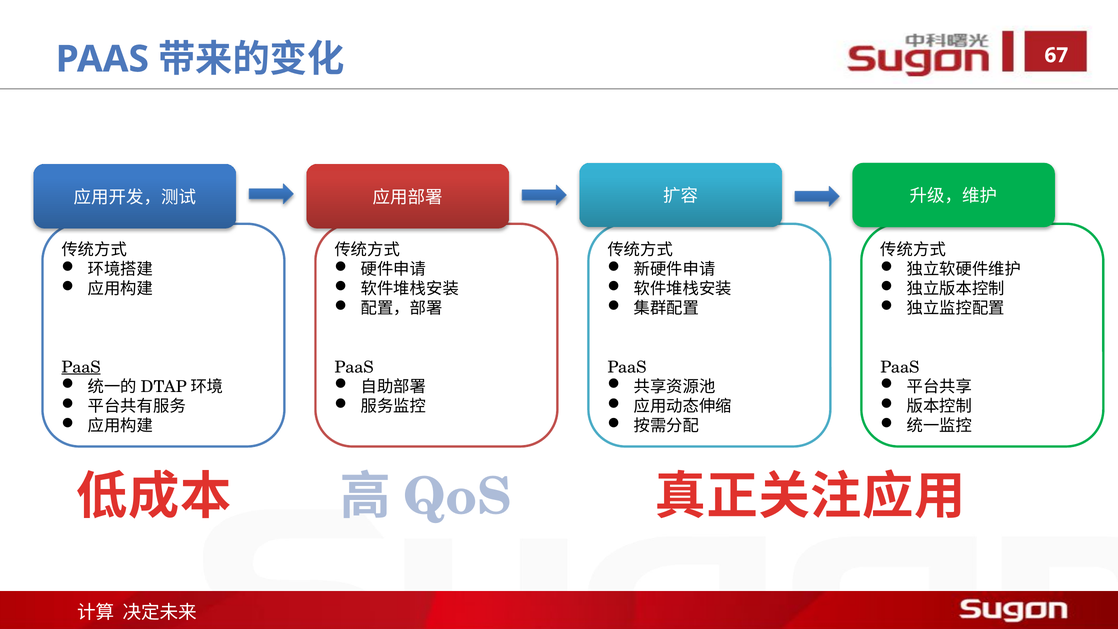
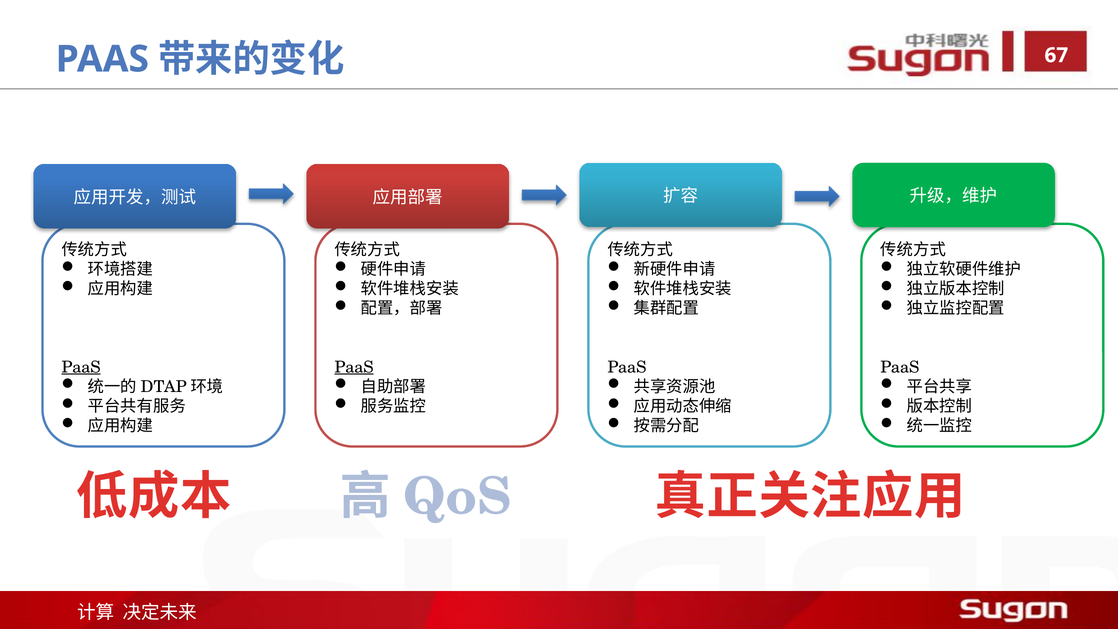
PaaS underline: none -> present (354, 367)
